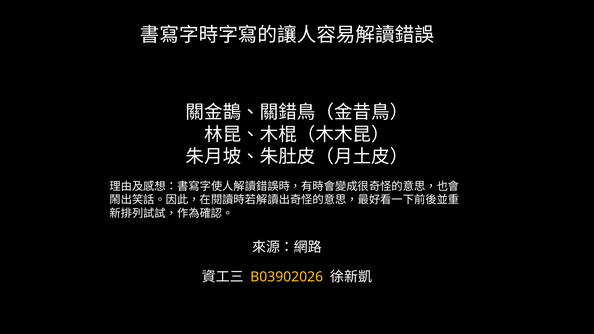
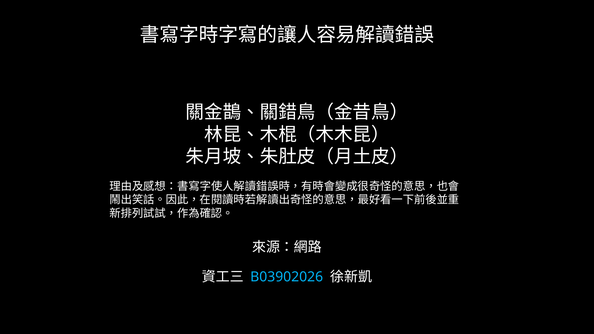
B03902026 colour: yellow -> light blue (287, 277)
